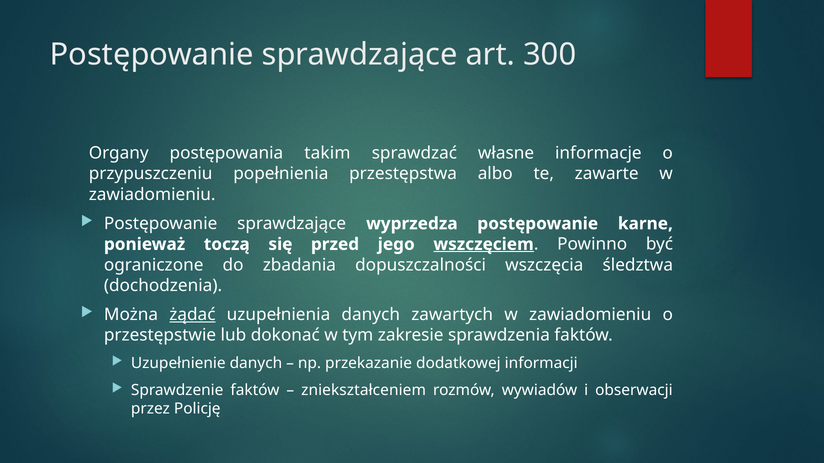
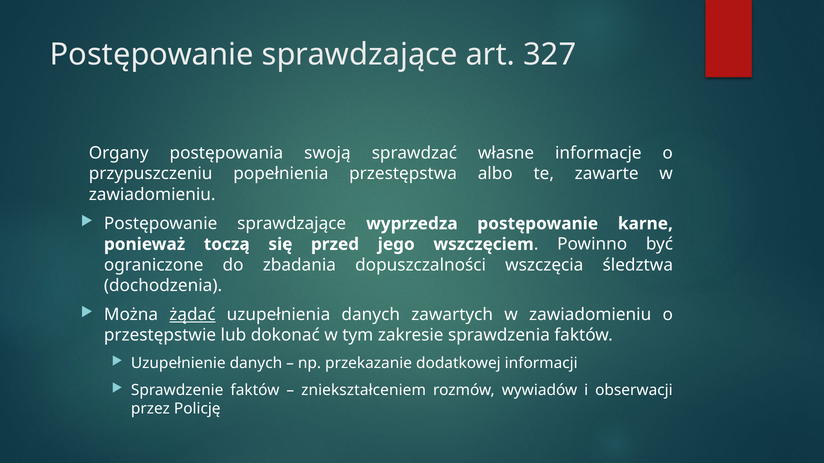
300: 300 -> 327 (550, 54)
takim: takim -> swoją (327, 153)
wszczęciem underline: present -> none (484, 244)
